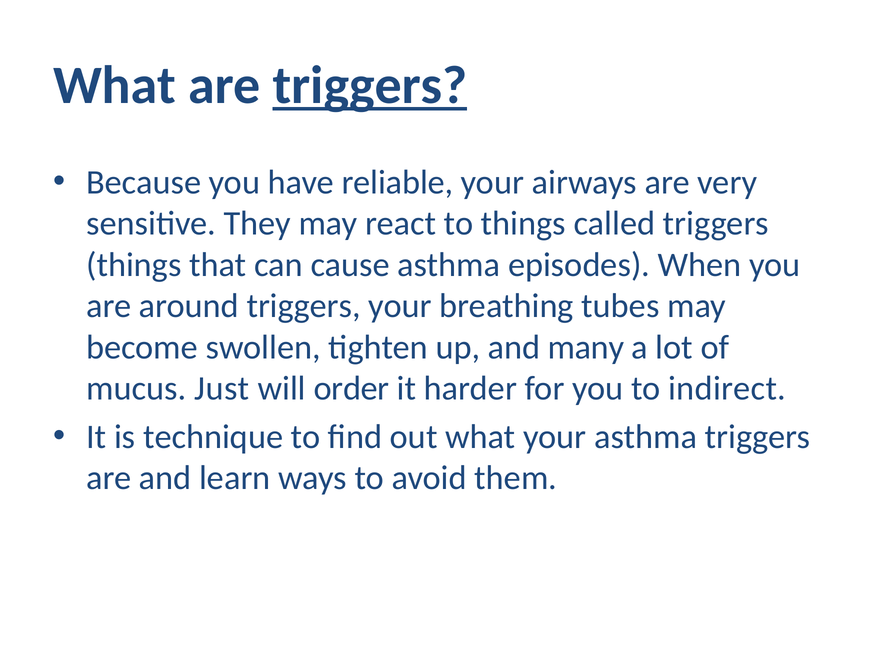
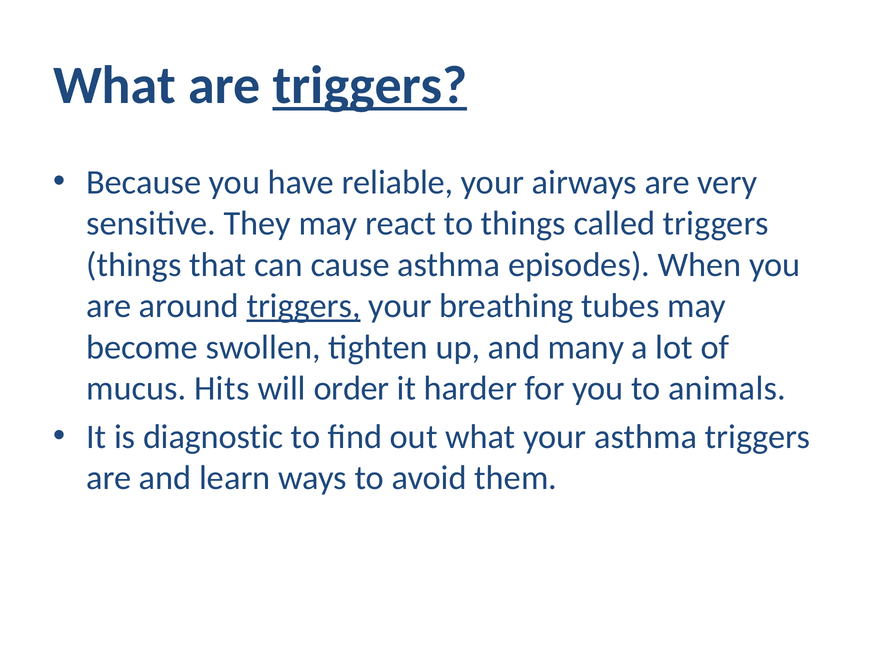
triggers underline: none -> present (304, 306)
Just: Just -> Hits (222, 389)
indirect: indirect -> animals (727, 389)
technique: technique -> diagnostic (213, 437)
